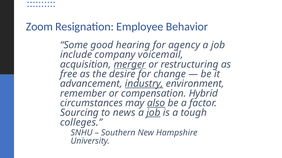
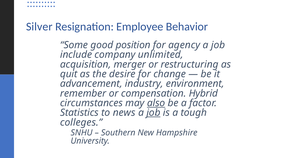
Zoom: Zoom -> Silver (39, 27)
hearing: hearing -> position (133, 45)
voicemail: voicemail -> unlimited (161, 55)
merger underline: present -> none (130, 65)
free: free -> quit (69, 74)
industry underline: present -> none (144, 84)
Sourcing: Sourcing -> Statistics (79, 113)
